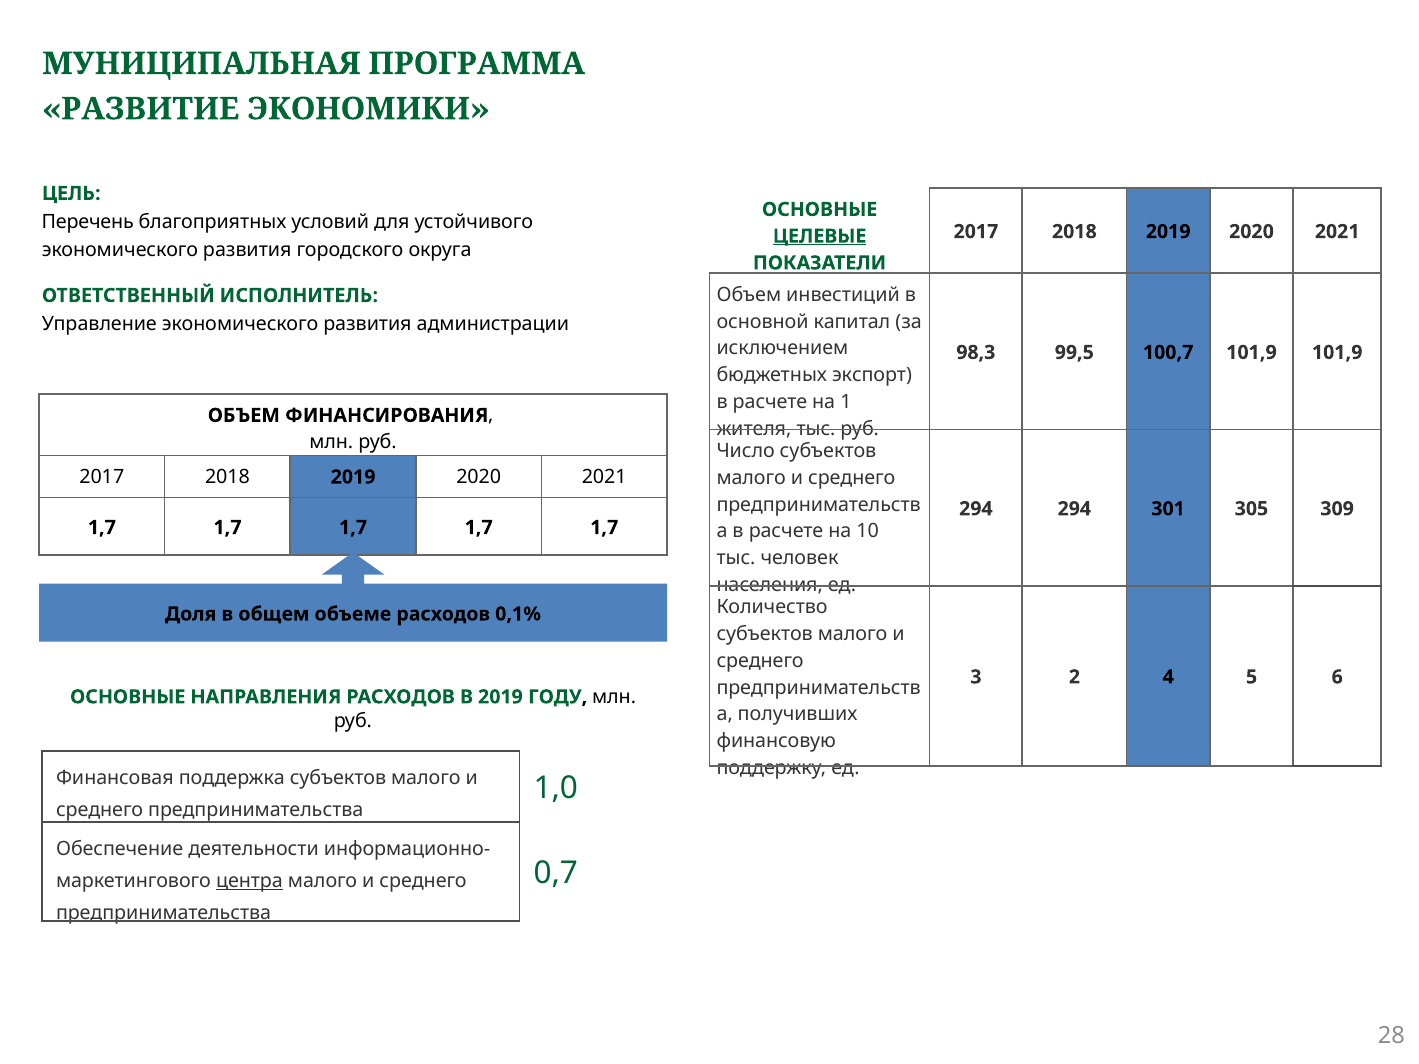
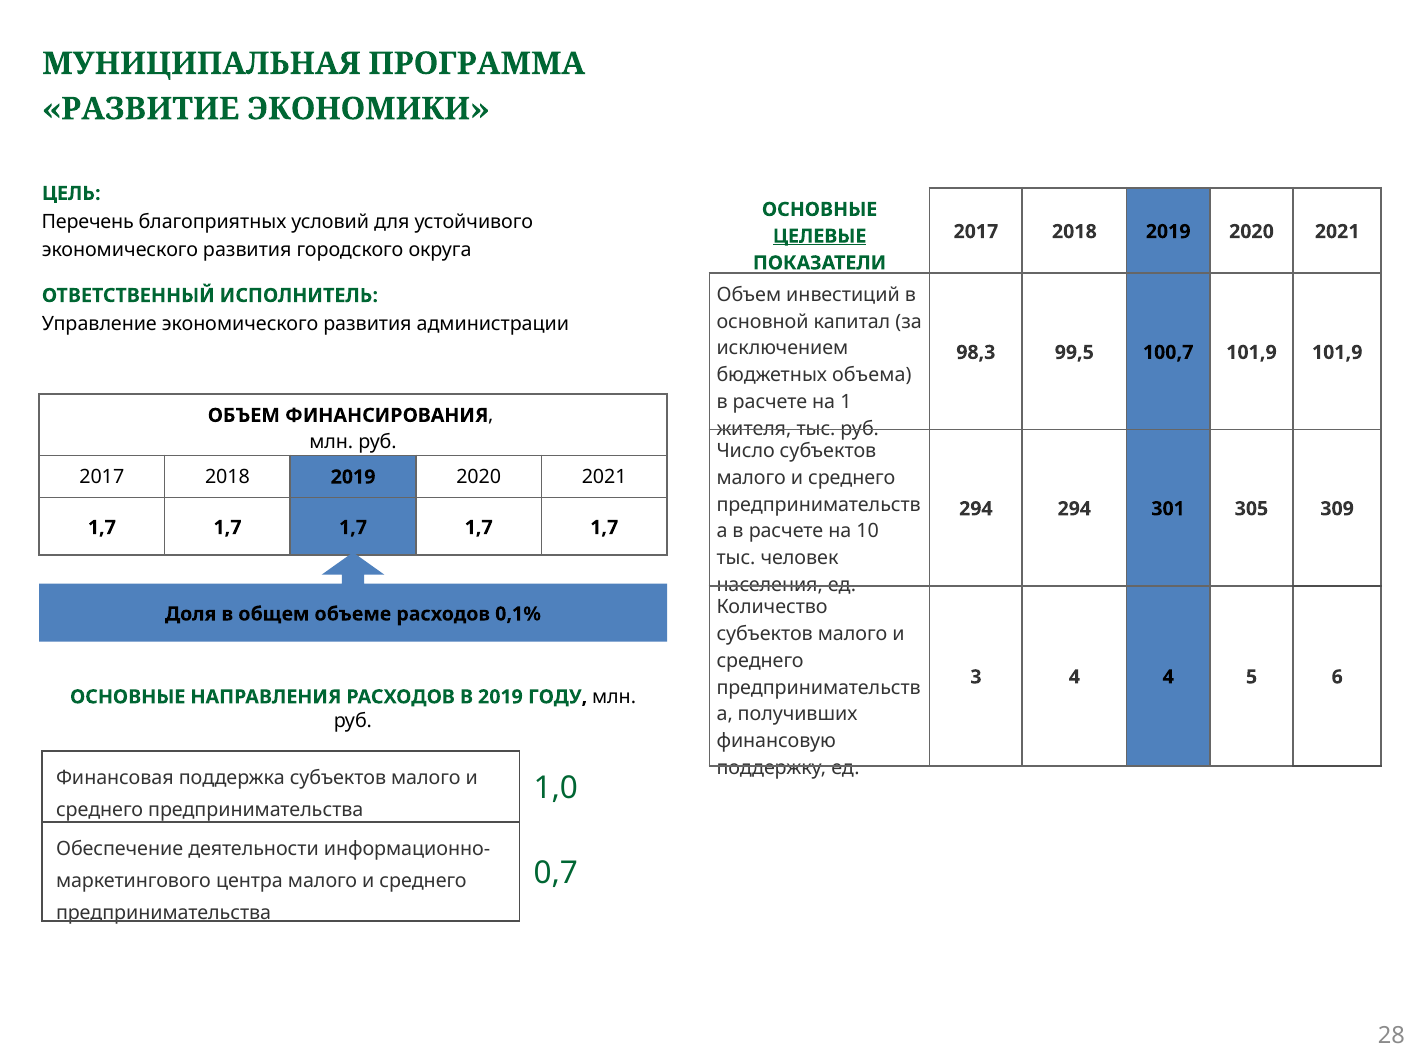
экспорт: экспорт -> объема (872, 375)
3 2: 2 -> 4 (1074, 677)
центра underline: present -> none (249, 881)
